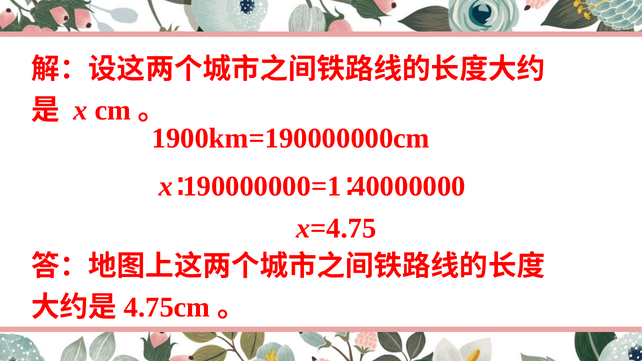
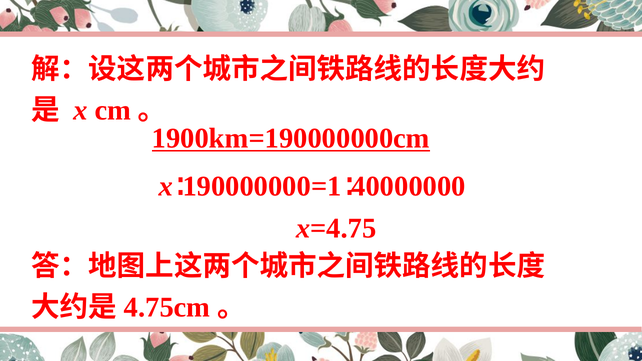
1900km=190000000cm underline: none -> present (291, 139)
